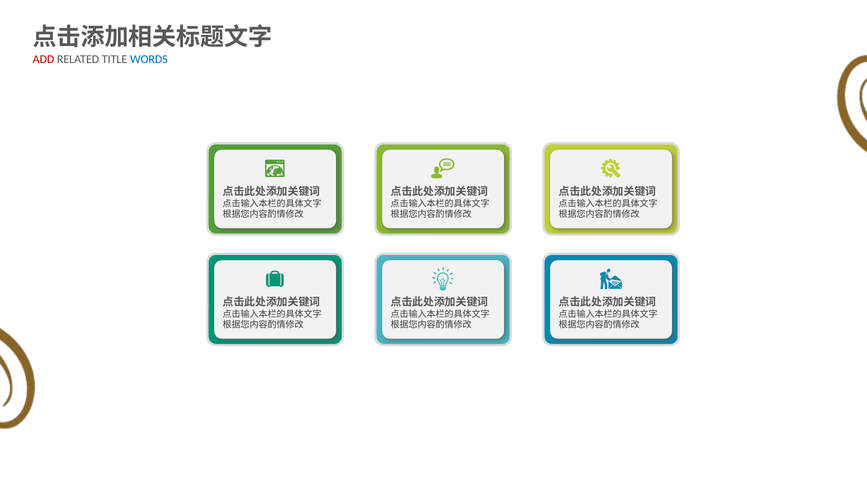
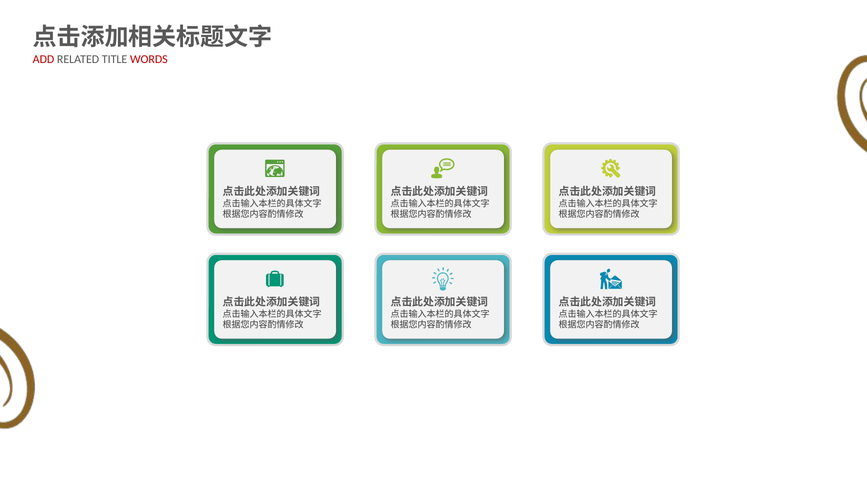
WORDS colour: blue -> red (149, 59)
